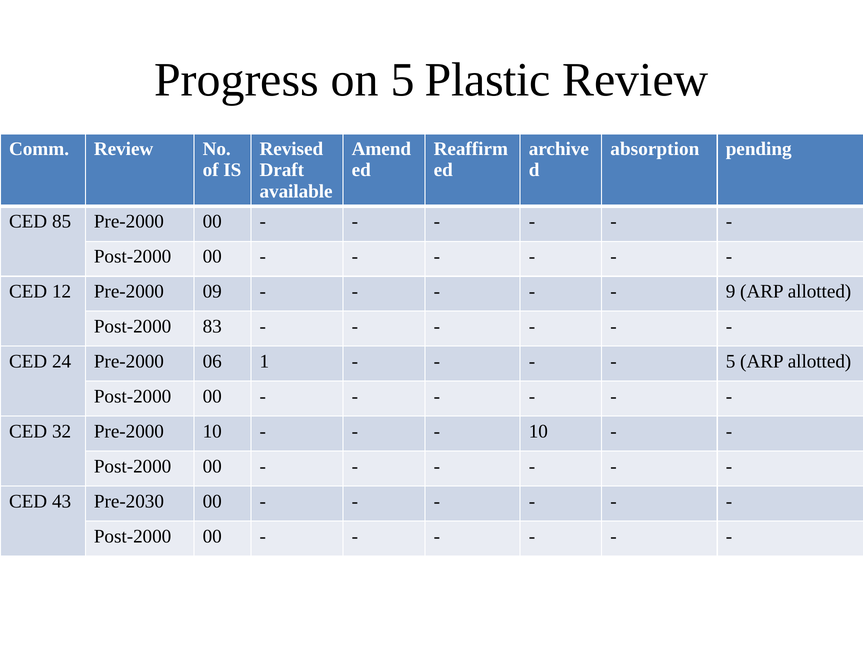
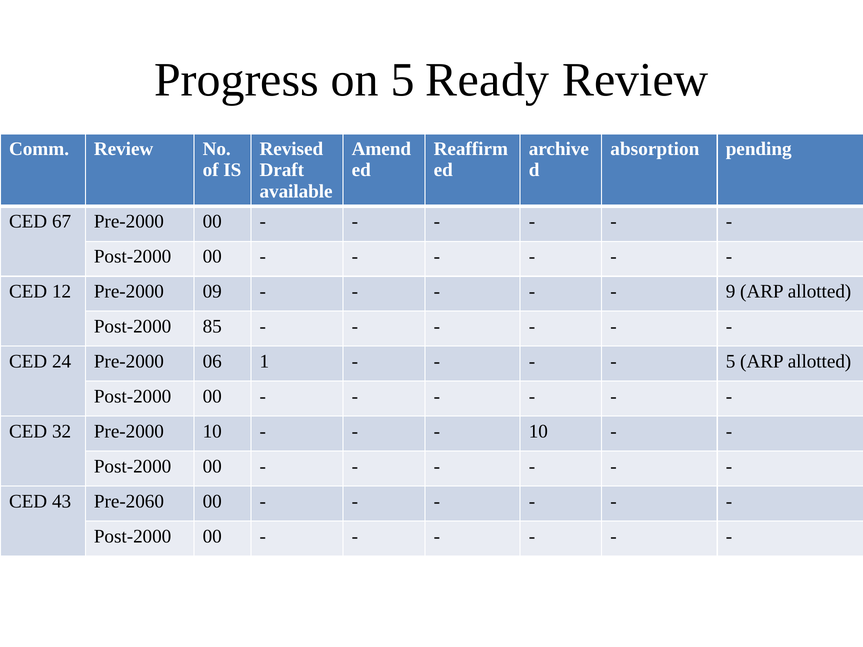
Plastic: Plastic -> Ready (487, 80)
85: 85 -> 67 (62, 221)
83: 83 -> 85 (212, 326)
Pre-2030: Pre-2030 -> Pre-2060 (129, 501)
